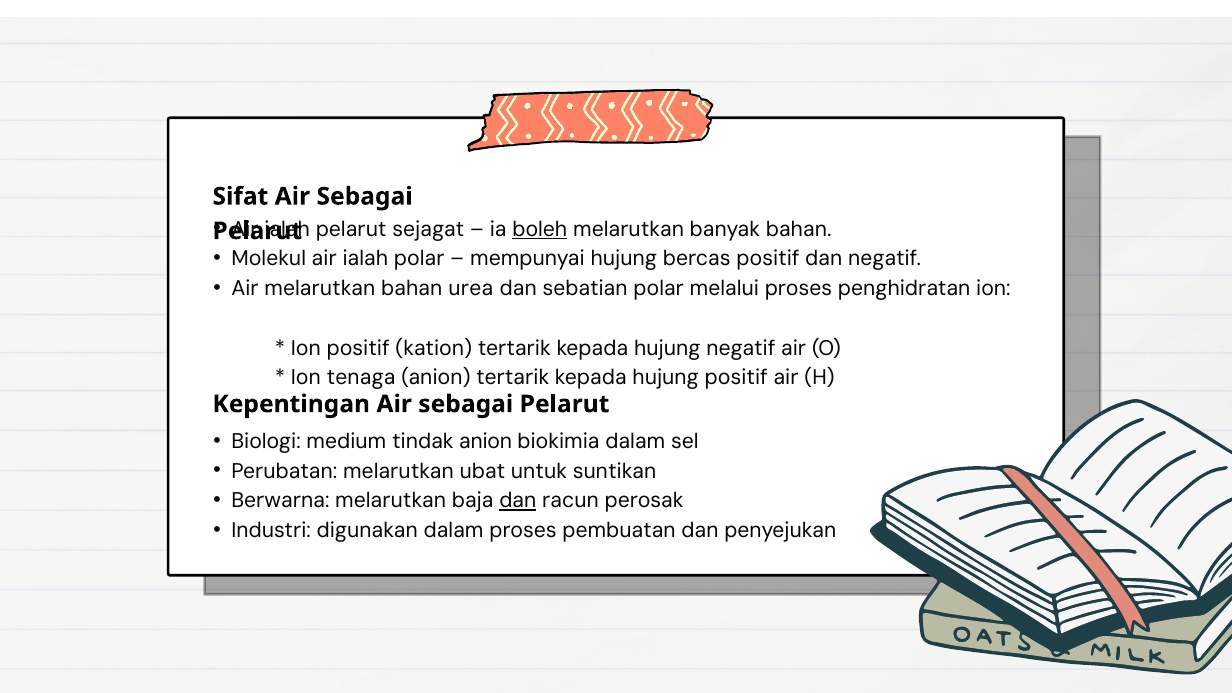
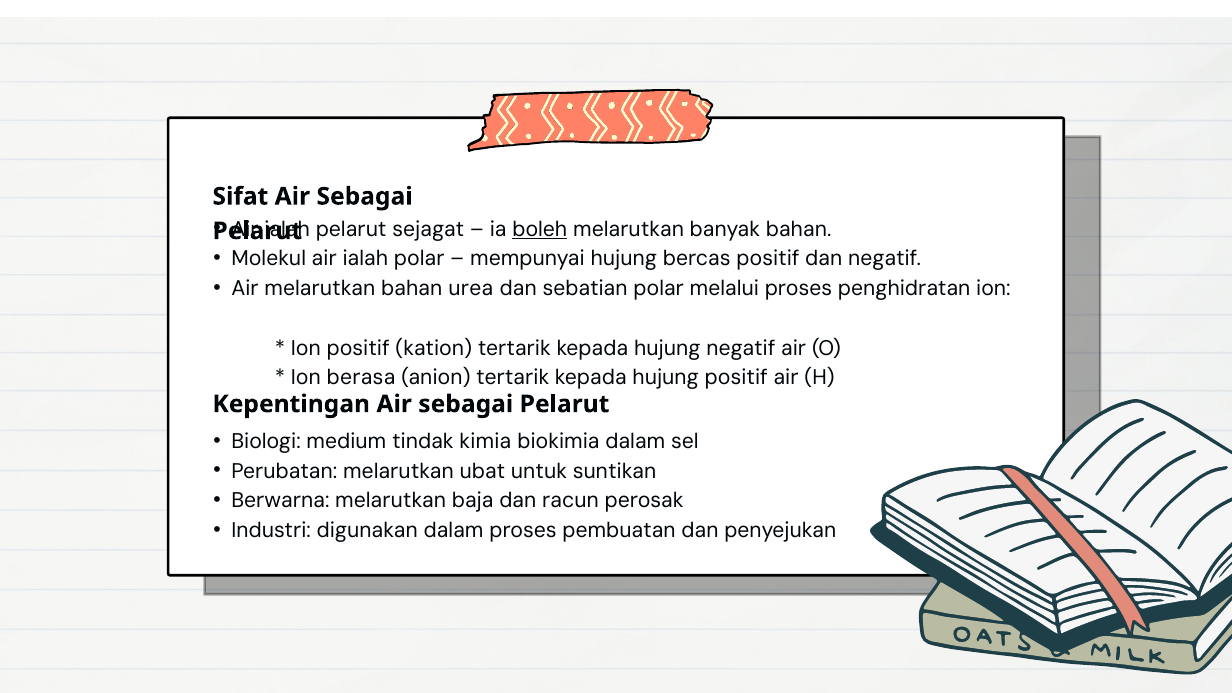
tenaga: tenaga -> berasa (361, 378)
tindak anion: anion -> kimia (485, 441)
dan underline: present -> none (518, 501)
